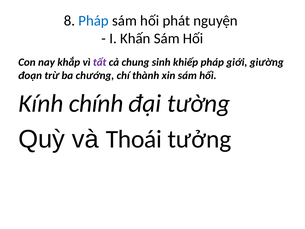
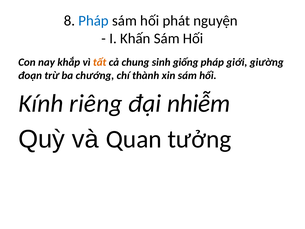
tất colour: purple -> orange (100, 62)
khiếp: khiếp -> giống (186, 62)
chính: chính -> riêng (96, 103)
tường: tường -> nhiễm (199, 103)
Thoái: Thoái -> Quan (134, 139)
